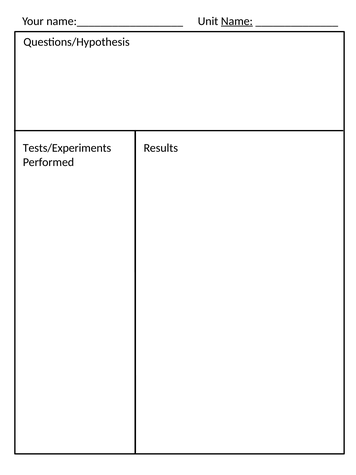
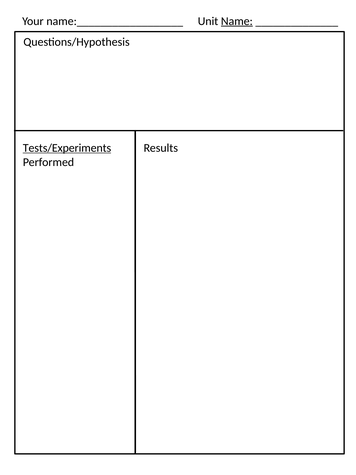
Tests/Experiments underline: none -> present (67, 148)
